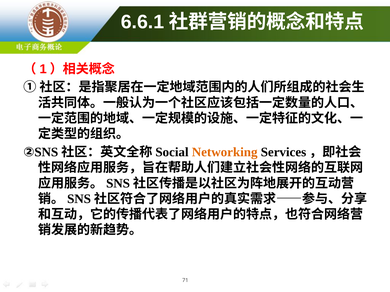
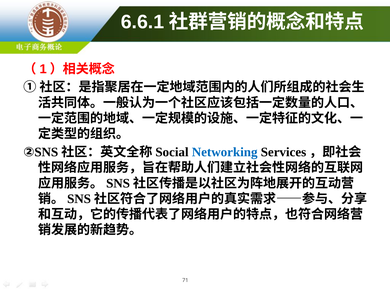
Networking colour: orange -> blue (225, 152)
